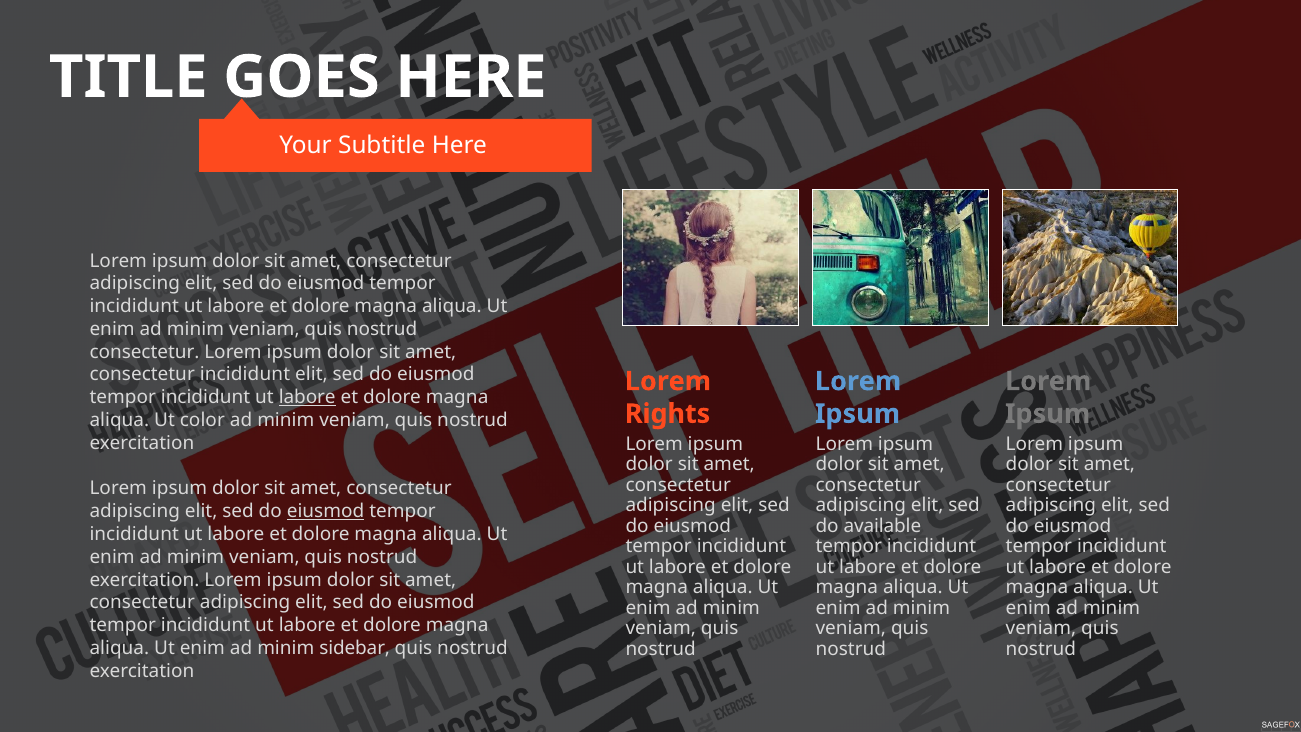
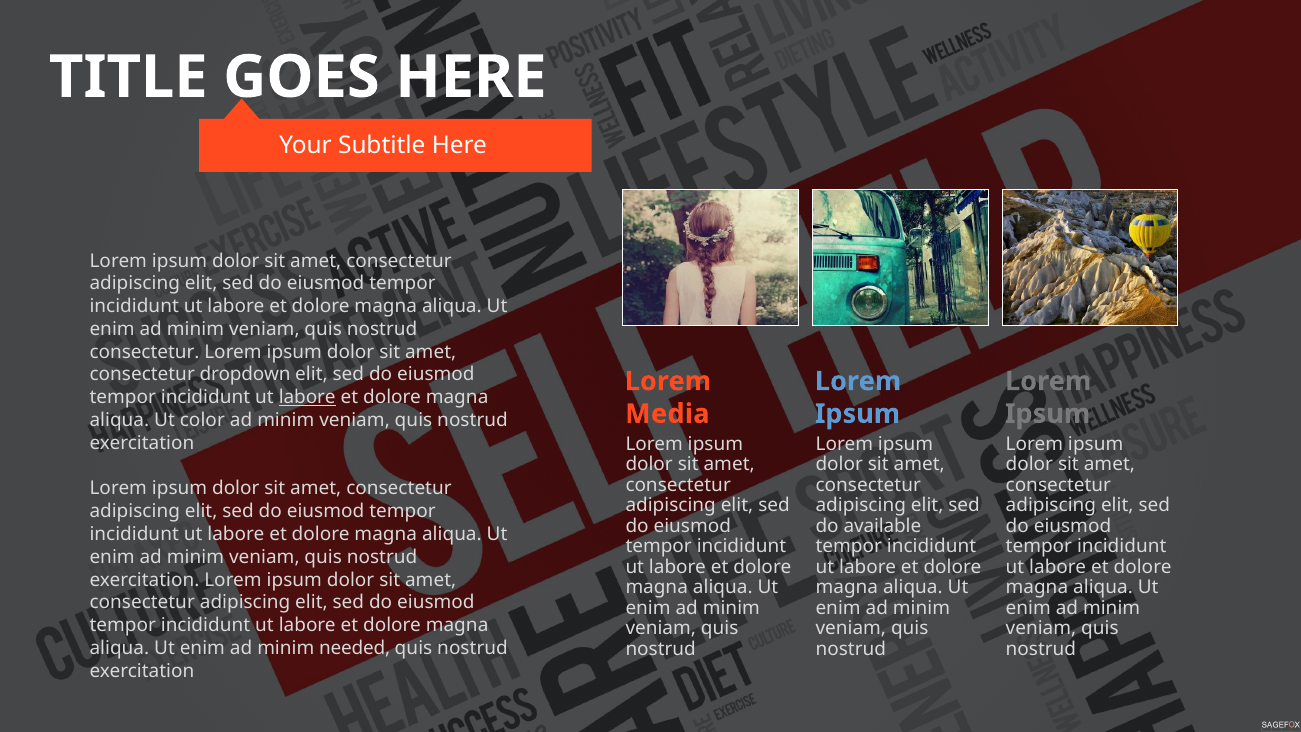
consectetur incididunt: incididunt -> dropdown (245, 375)
Rights: Rights -> Media (667, 414)
eiusmod underline: present -> none (326, 511)
sidebar: sidebar -> needed (355, 648)
